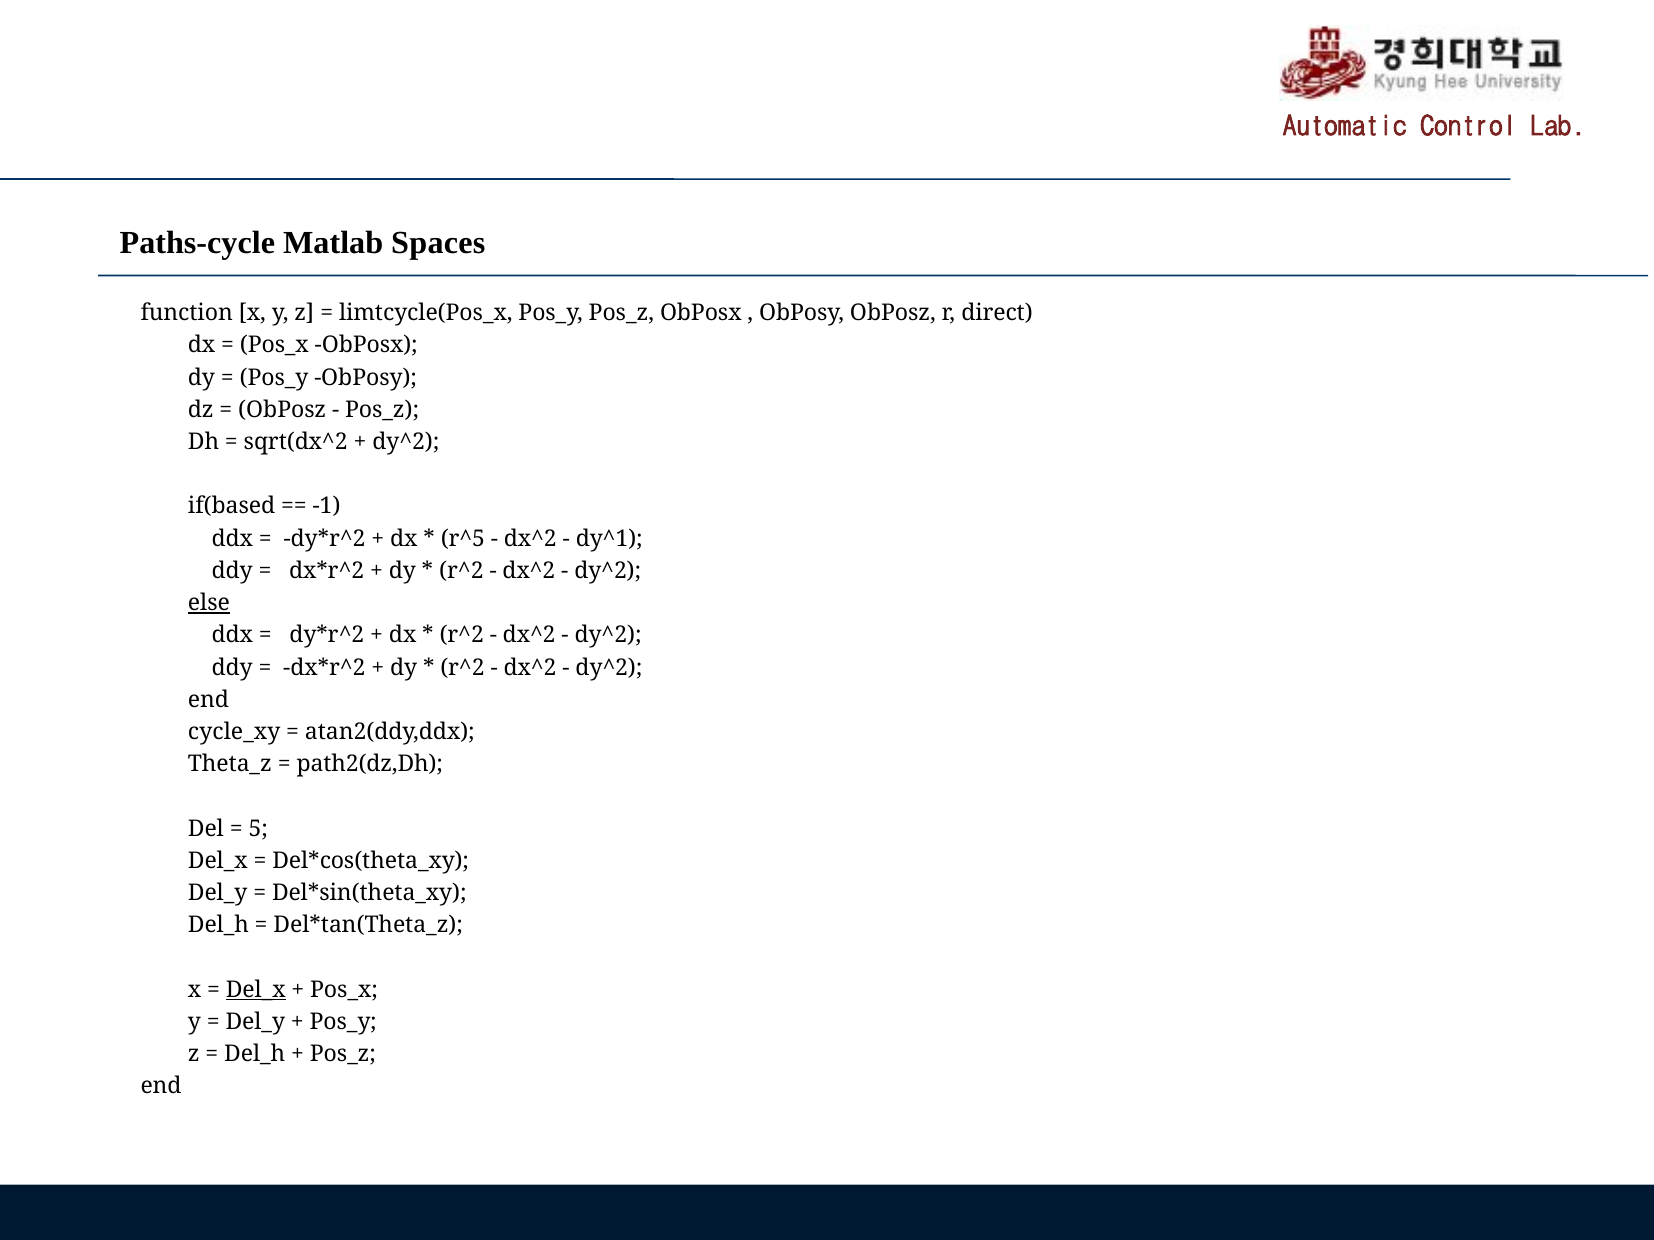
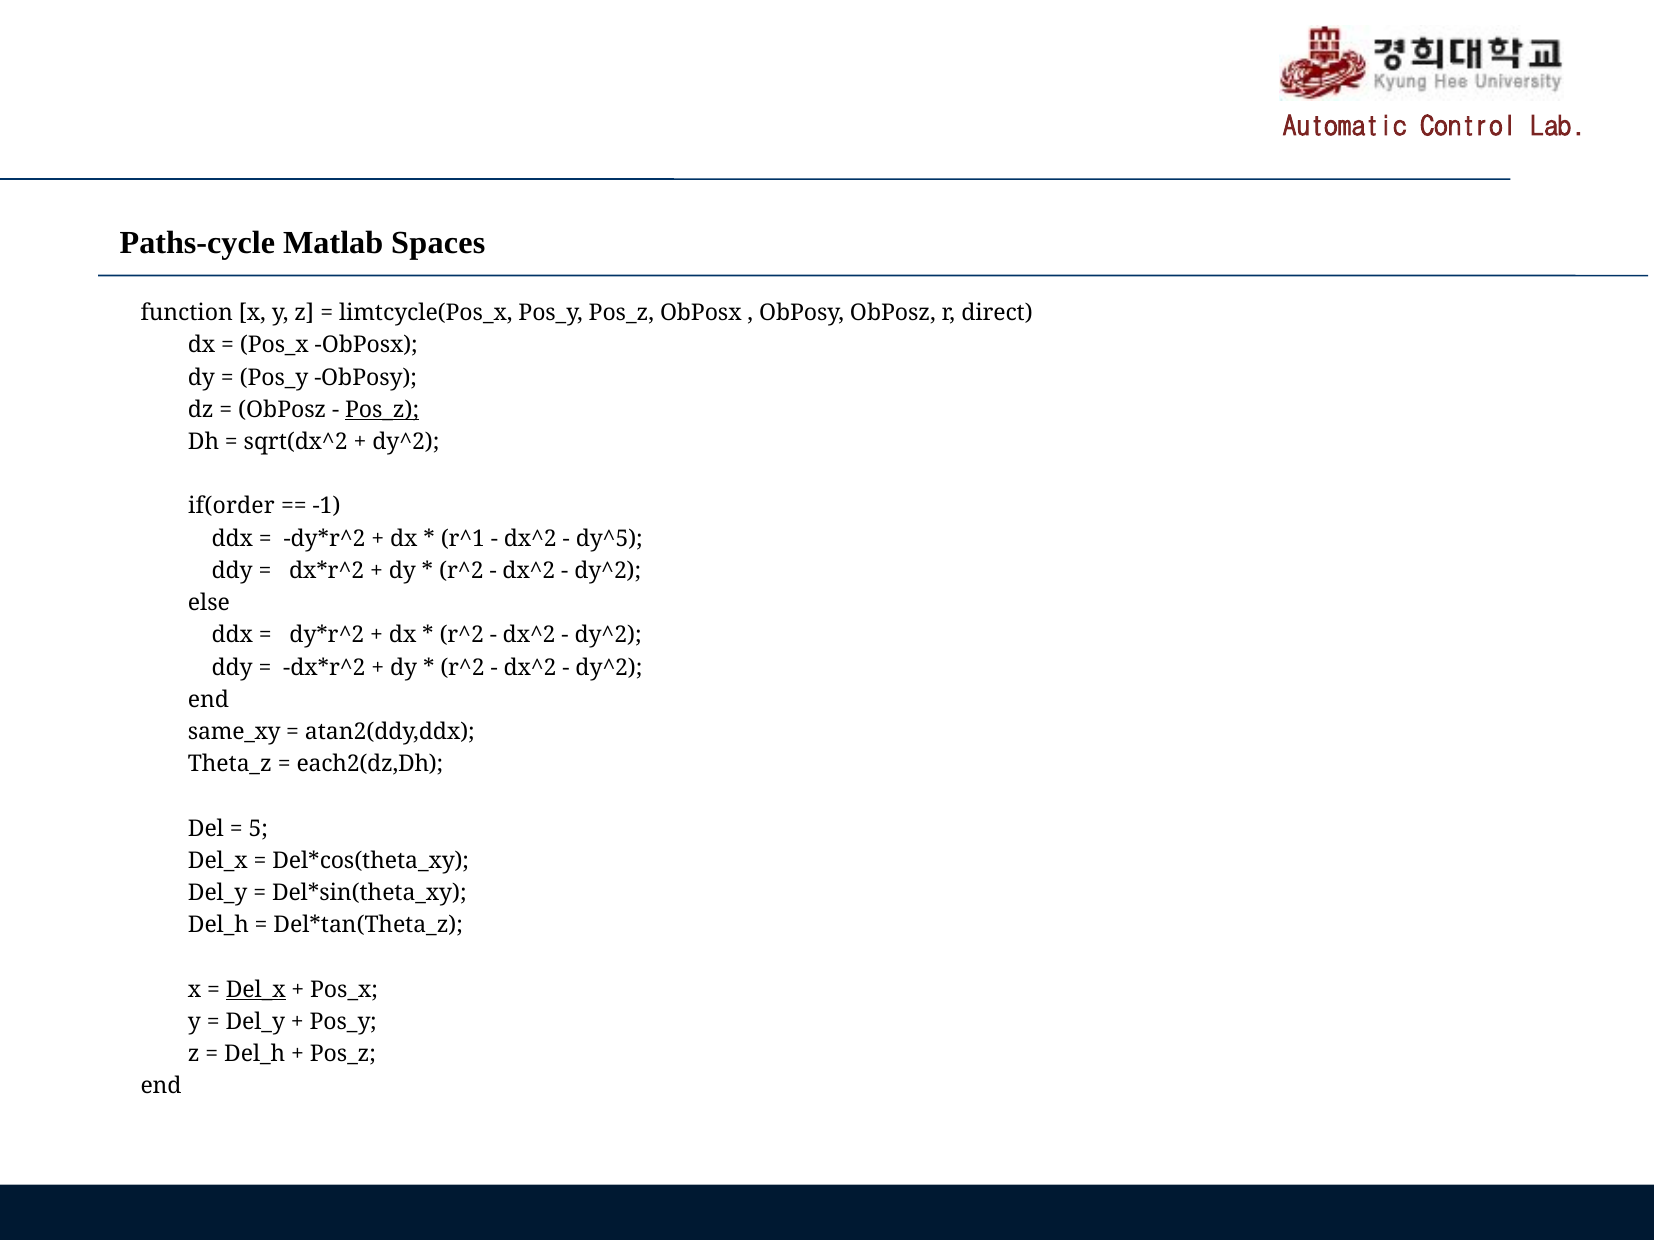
Pos_z underline: none -> present (382, 410)
if(based: if(based -> if(order (231, 507)
r^5: r^5 -> r^1 (463, 539)
dy^1: dy^1 -> dy^5 (609, 539)
else underline: present -> none (209, 603)
cycle_xy: cycle_xy -> same_xy (234, 732)
path2(dz,Dh: path2(dz,Dh -> each2(dz,Dh (370, 764)
